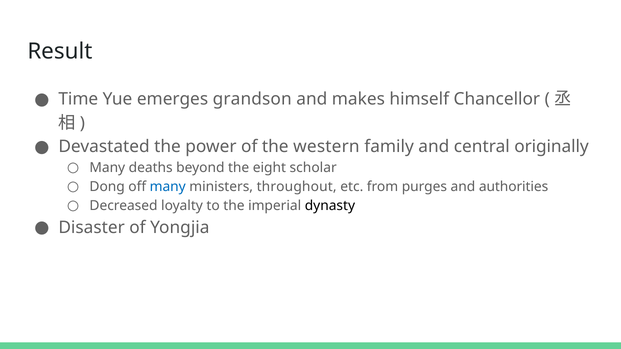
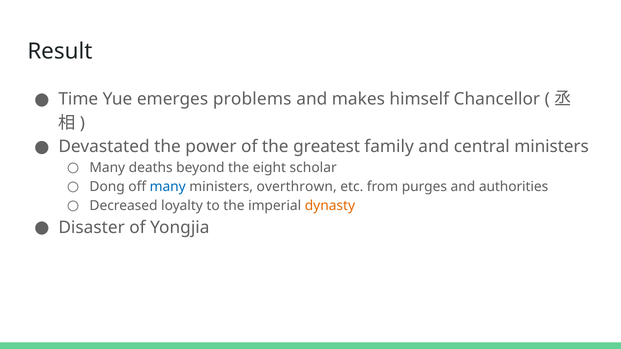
grandson: grandson -> problems (252, 99)
western: western -> greatest (327, 147)
central originally: originally -> ministers (552, 147)
throughout: throughout -> overthrown (297, 187)
dynasty colour: black -> orange (330, 206)
